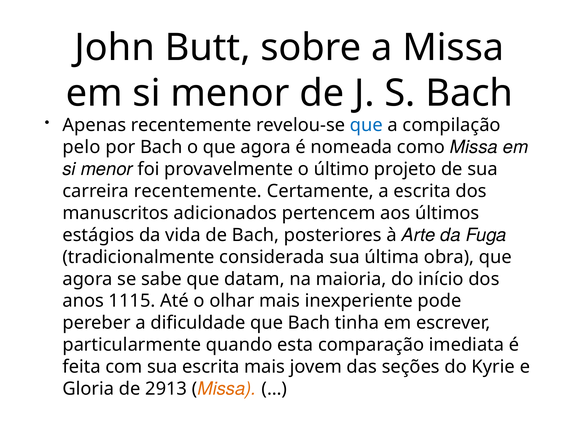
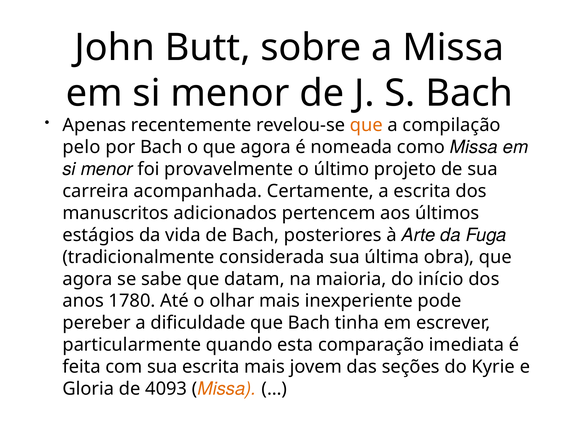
que colour: blue -> orange (366, 125)
carreira recentemente: recentemente -> acompanhada (198, 191)
1115: 1115 -> 1780 (132, 301)
2913: 2913 -> 4093 (166, 389)
